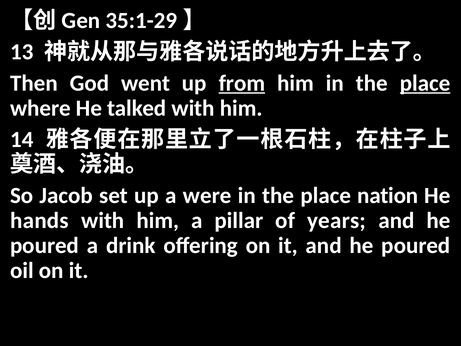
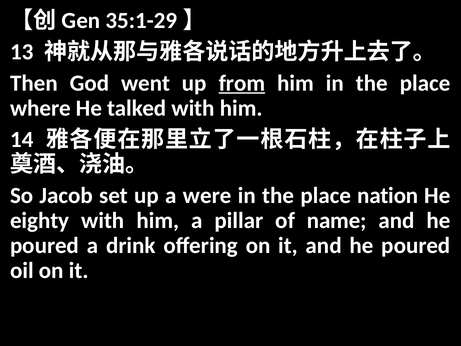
place underline: present -> none (425, 83)
hands: hands -> eighty (40, 220)
years: years -> name (337, 220)
